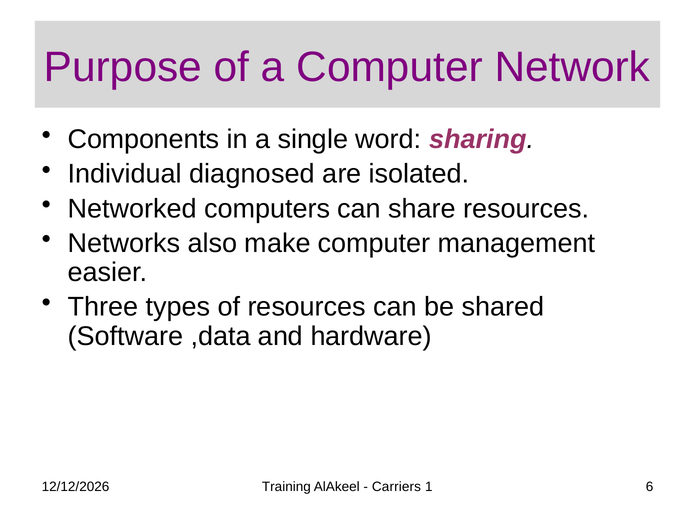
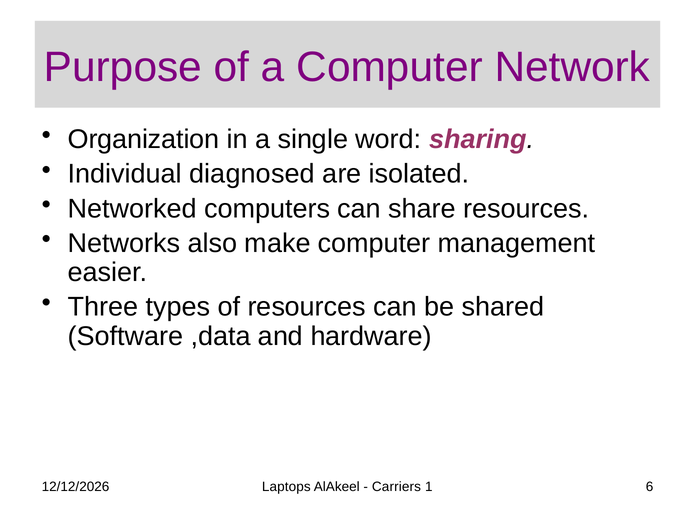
Components: Components -> Organization (144, 140)
Training: Training -> Laptops (286, 487)
